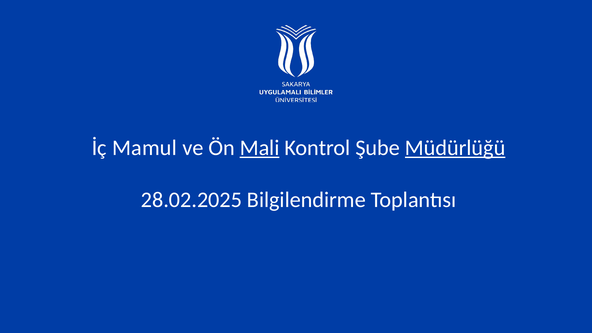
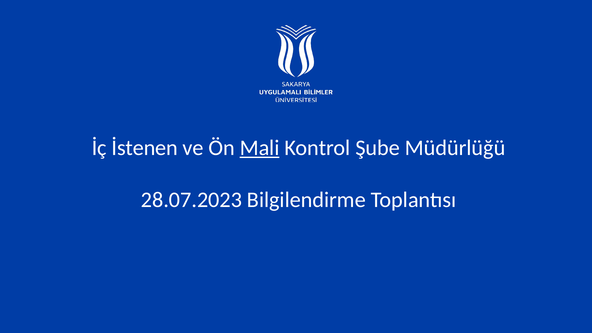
Mamul: Mamul -> İstenen (145, 148)
Müdürlüğü underline: present -> none (455, 148)
28.02.2025: 28.02.2025 -> 28.07.2023 (191, 200)
